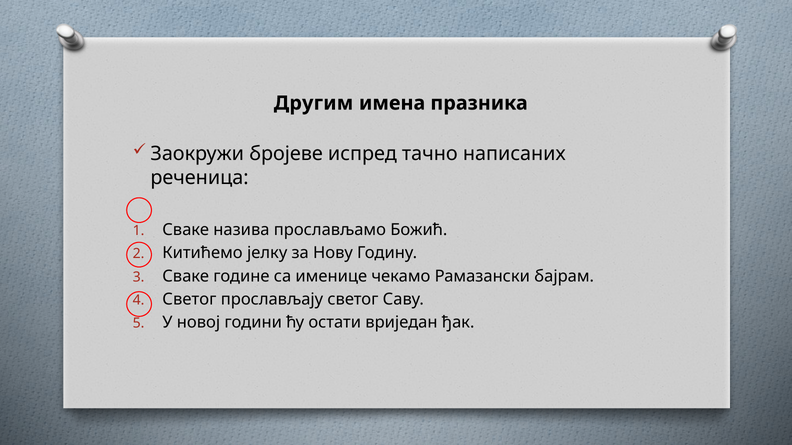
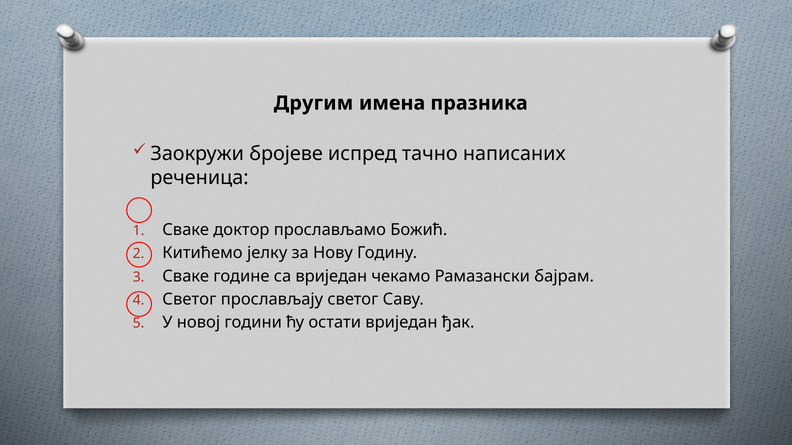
назива: назива -> доктор (241, 230)
са именице: именице -> вриједан (331, 276)
